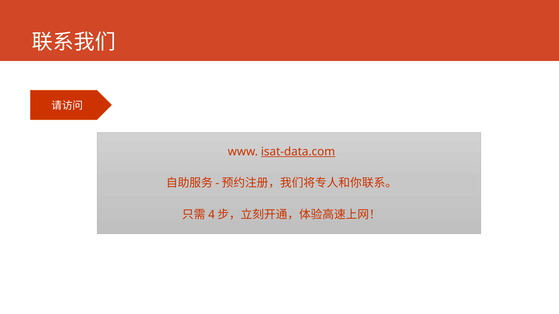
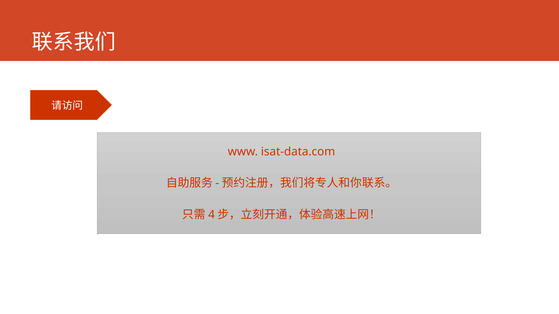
isat-data.com underline: present -> none (298, 152)
